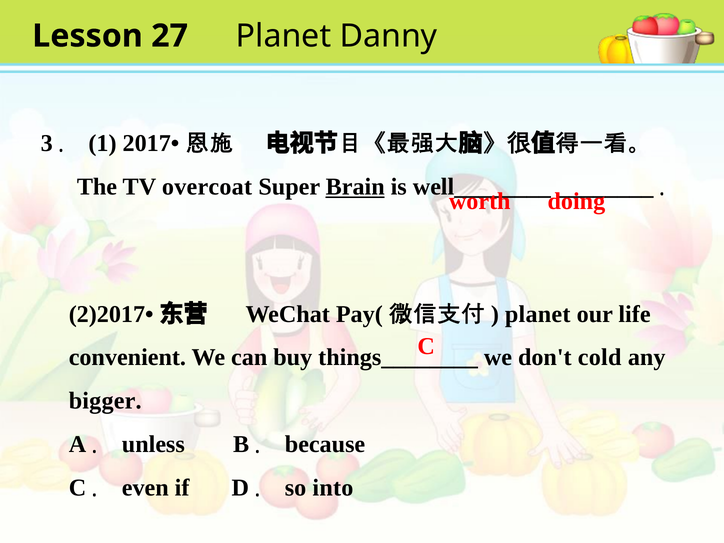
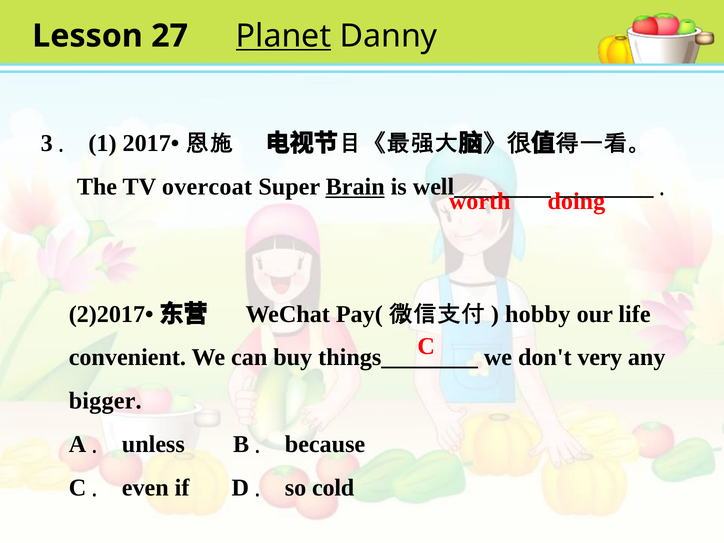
Planet underline: none -> present (284, 36)
planet: planet -> hobby (538, 314)
cold: cold -> very (600, 358)
into: into -> cold (333, 488)
